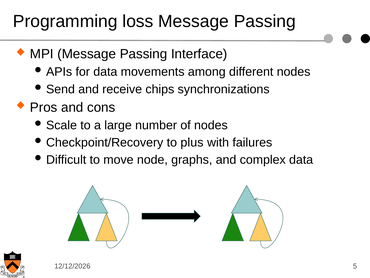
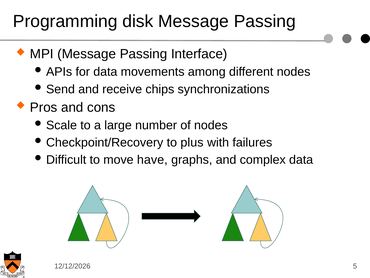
loss: loss -> disk (138, 21)
node: node -> have (152, 160)
